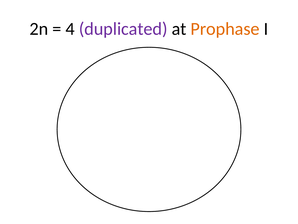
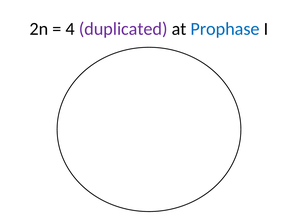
Prophase colour: orange -> blue (225, 29)
